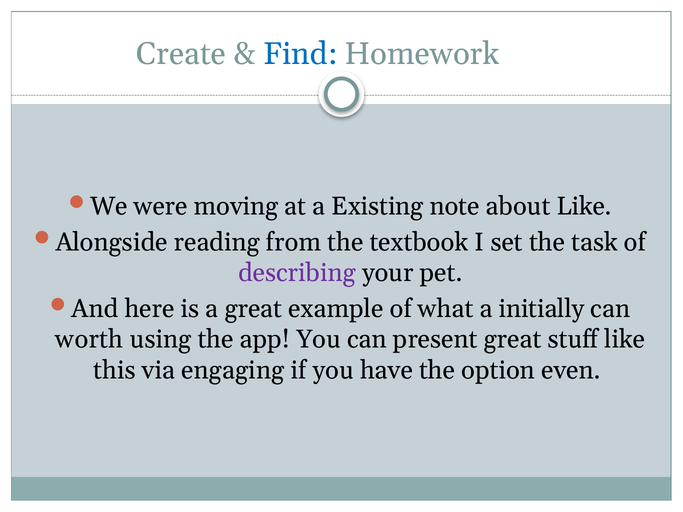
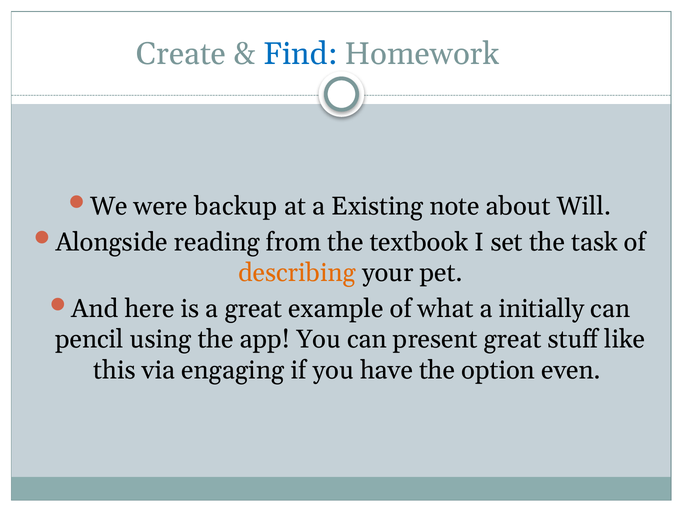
moving: moving -> backup (236, 206)
about Like: Like -> Will (584, 206)
describing colour: purple -> orange (297, 273)
worth: worth -> pencil (89, 340)
